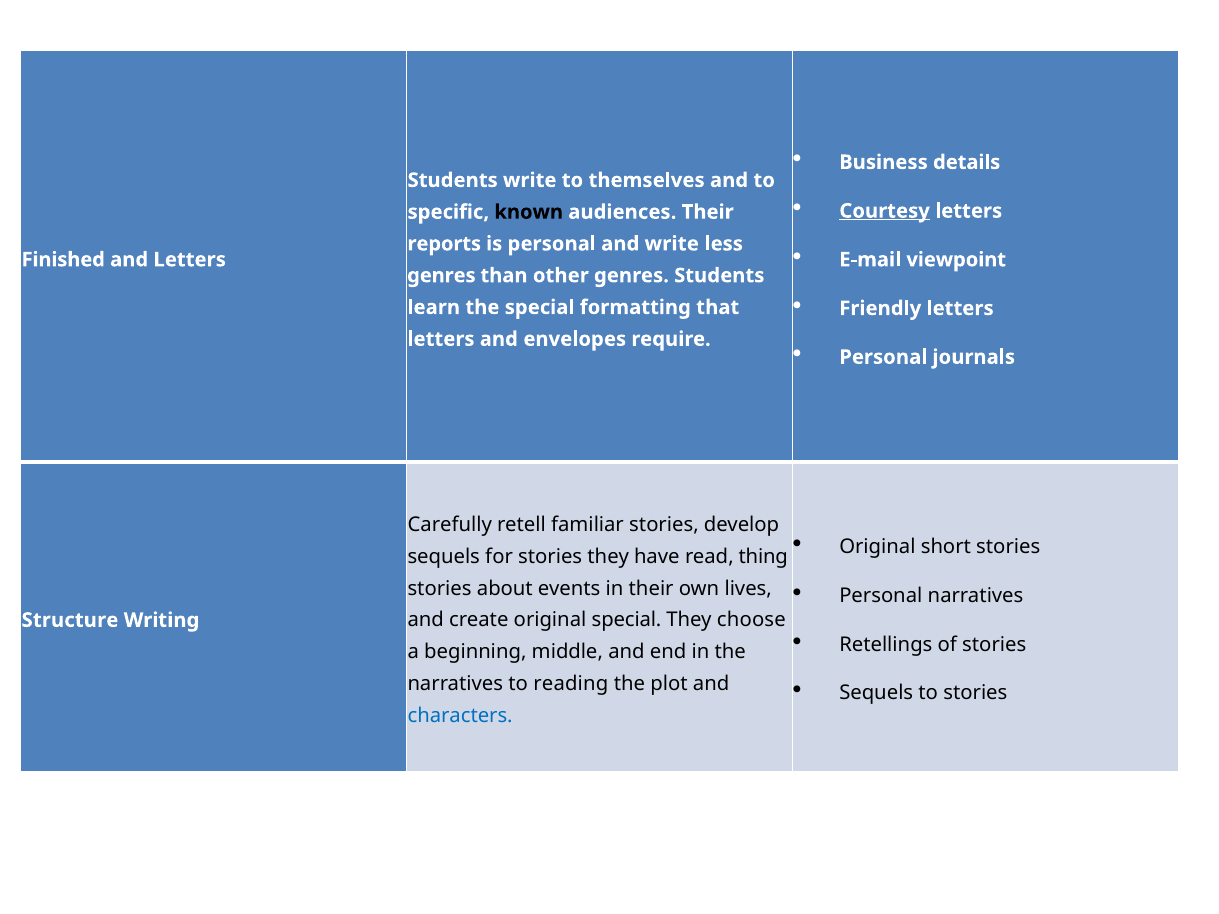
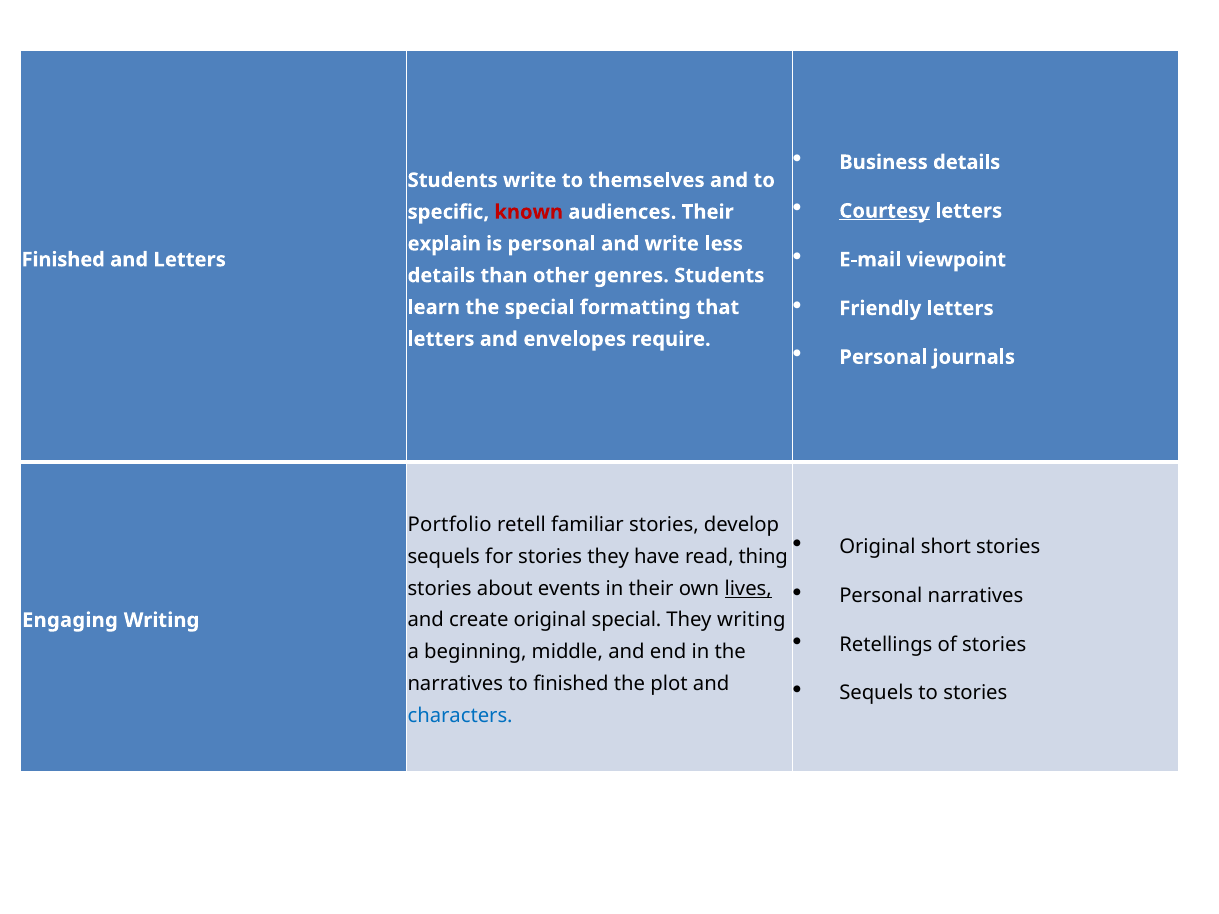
known colour: black -> red (529, 212)
reports: reports -> explain (444, 244)
genres: genres -> details (441, 276)
Carefully: Carefully -> Portfolio (450, 525)
lives underline: none -> present (748, 589)
They choose: choose -> writing (751, 620)
Structure: Structure -> Engaging (70, 620)
to reading: reading -> finished (571, 684)
